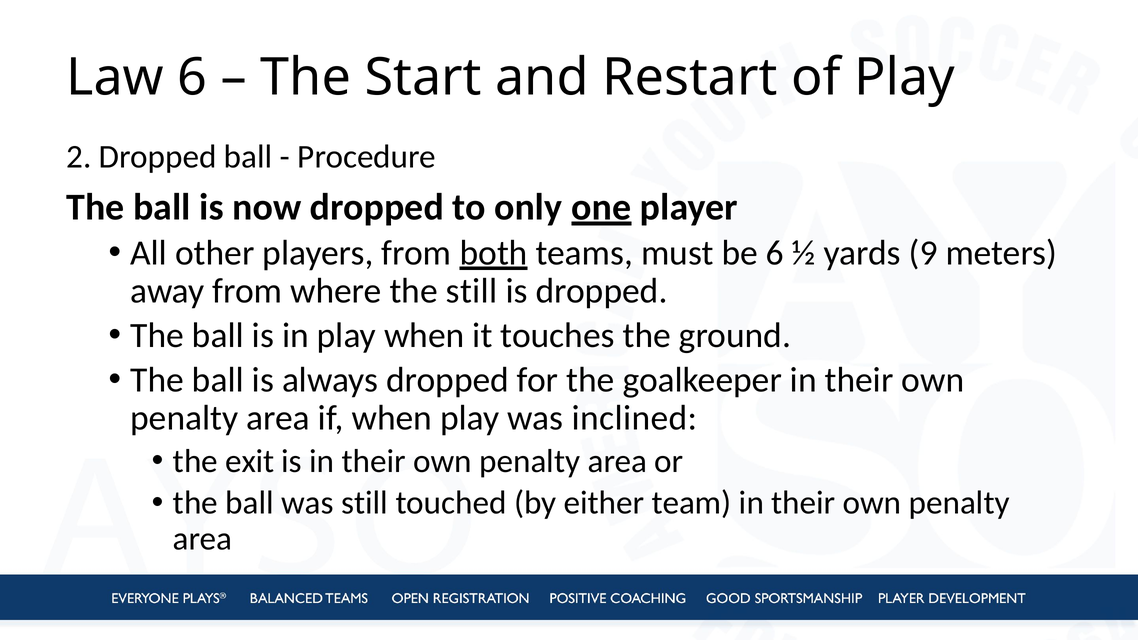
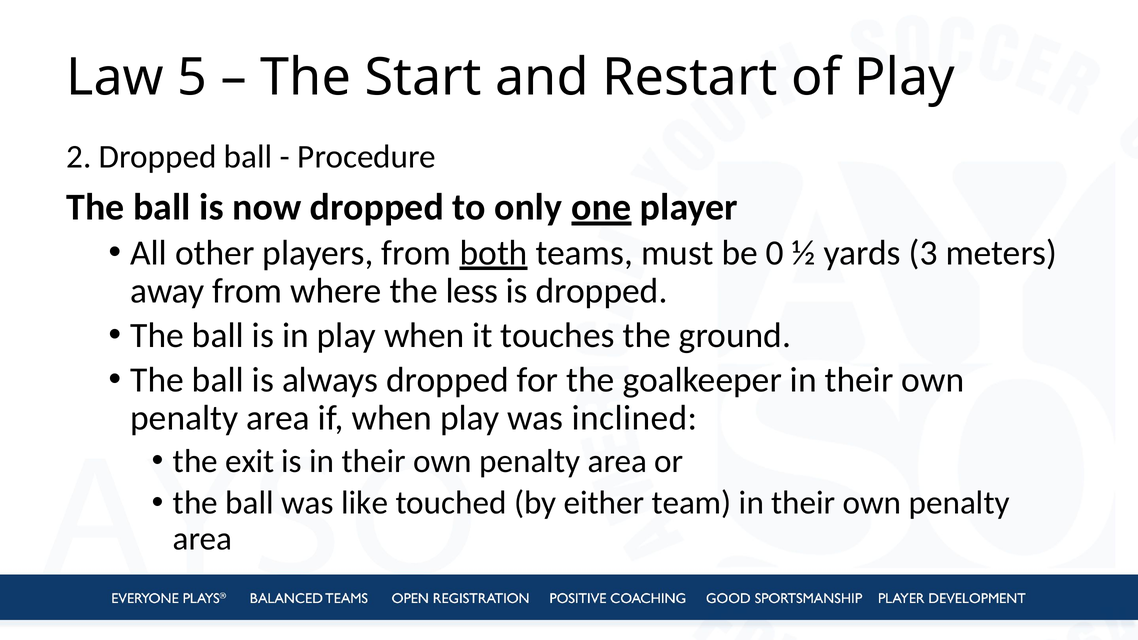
Law 6: 6 -> 5 (192, 78)
be 6: 6 -> 0 (775, 253)
9: 9 -> 3 (923, 253)
the still: still -> less (472, 291)
was still: still -> like (365, 503)
